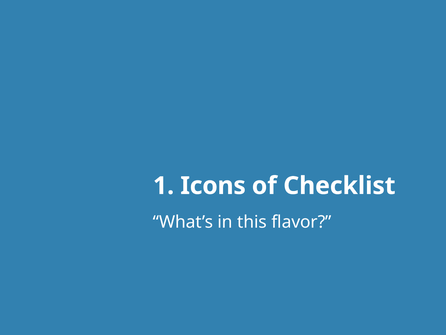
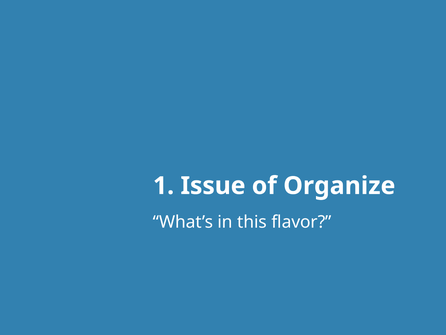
Icons: Icons -> Issue (213, 186)
Checklist: Checklist -> Organize (339, 186)
